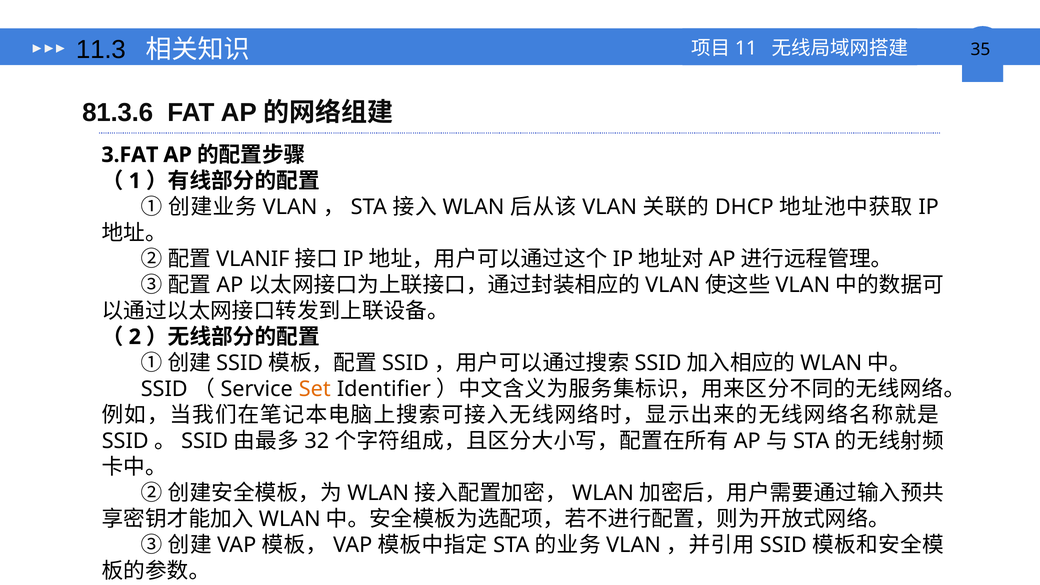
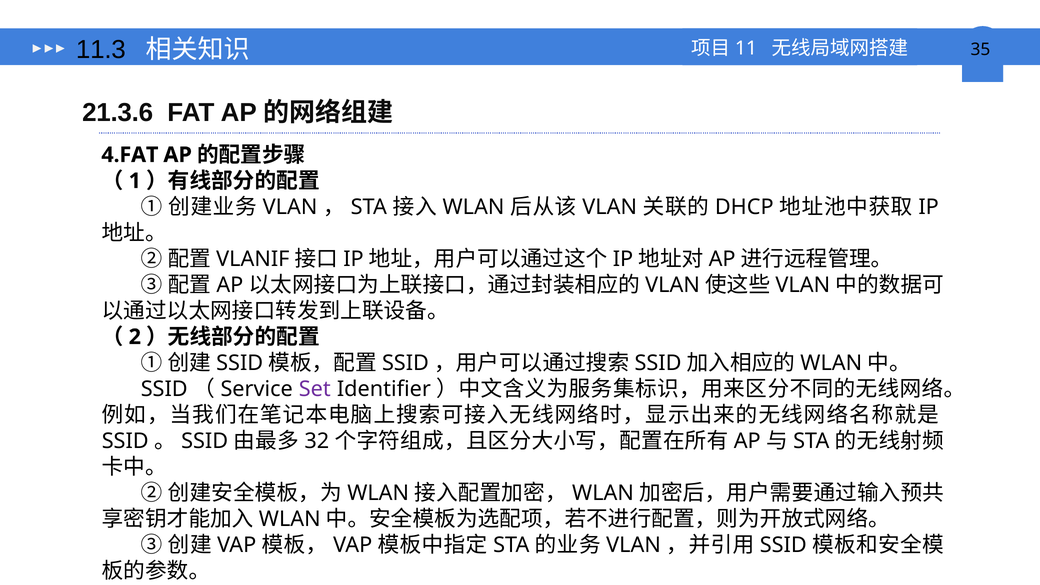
81.3.6: 81.3.6 -> 21.3.6 (118, 113)
3.FAT: 3.FAT -> 4.FAT (130, 155)
Set colour: orange -> purple (315, 389)
